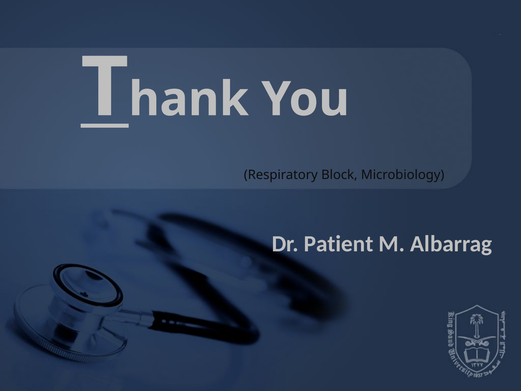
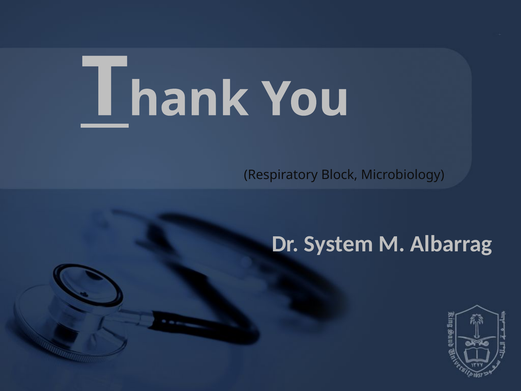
Patient: Patient -> System (339, 244)
